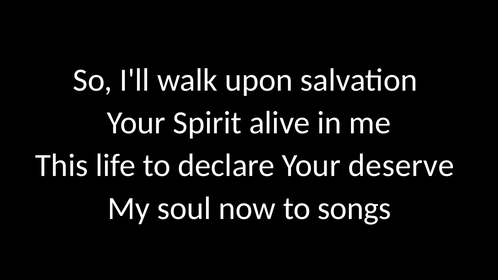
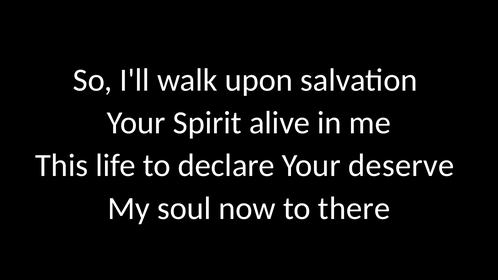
songs: songs -> there (354, 208)
